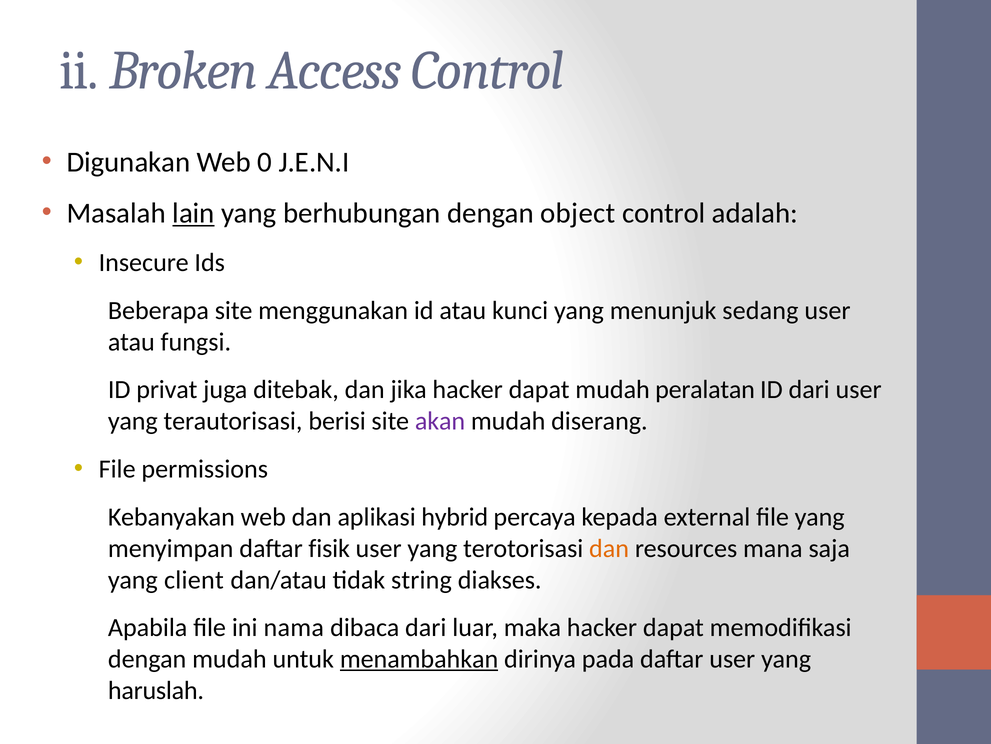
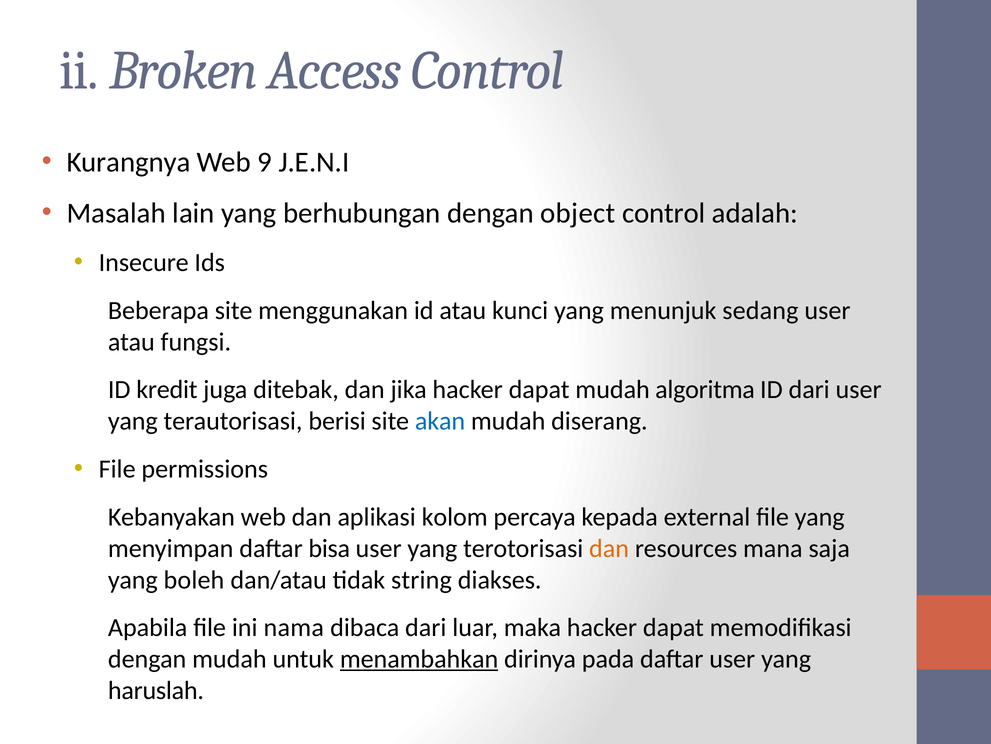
Digunakan: Digunakan -> Kurangnya (129, 162)
0: 0 -> 9 (265, 162)
lain underline: present -> none (194, 213)
privat: privat -> kredit (167, 389)
peralatan: peralatan -> algoritma (705, 389)
akan colour: purple -> blue (440, 421)
hybrid: hybrid -> kolom (455, 517)
fisik: fisik -> bisa (329, 548)
client: client -> boleh (194, 579)
